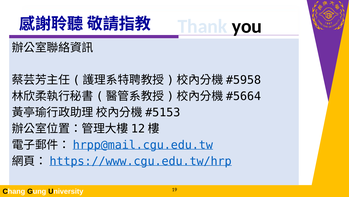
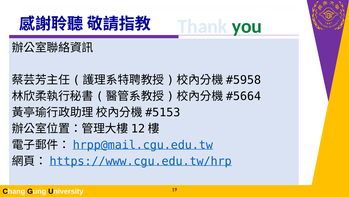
you colour: black -> green (247, 26)
